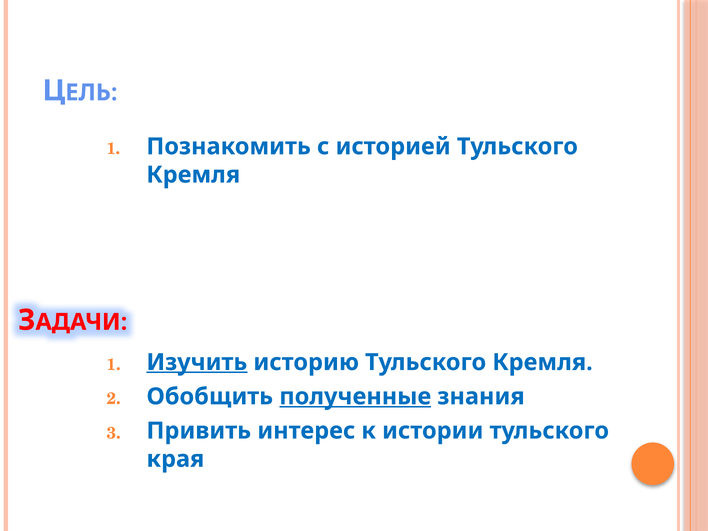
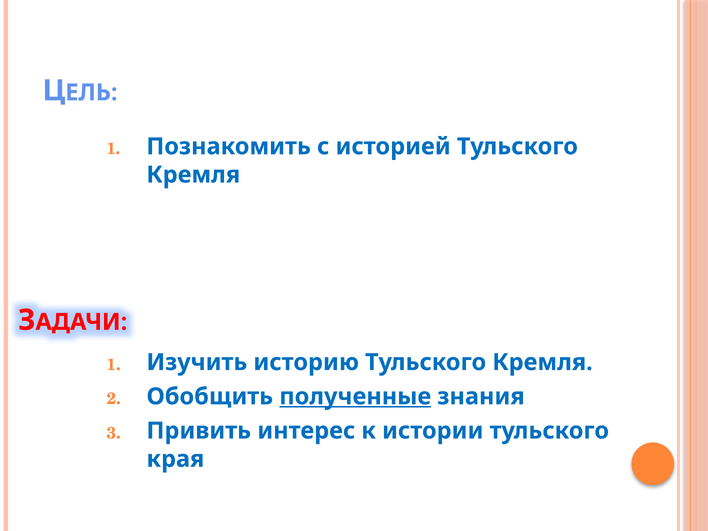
Изучить underline: present -> none (197, 362)
